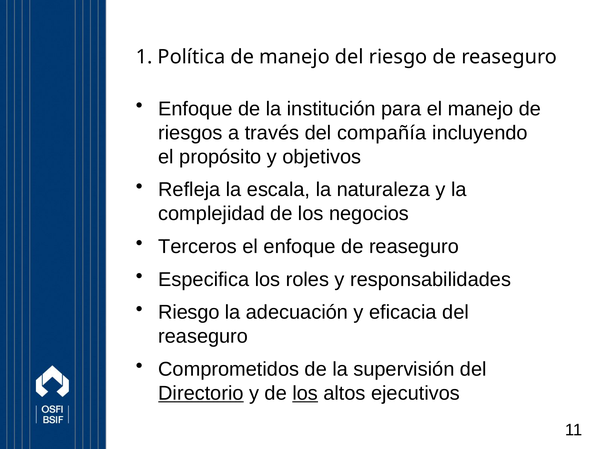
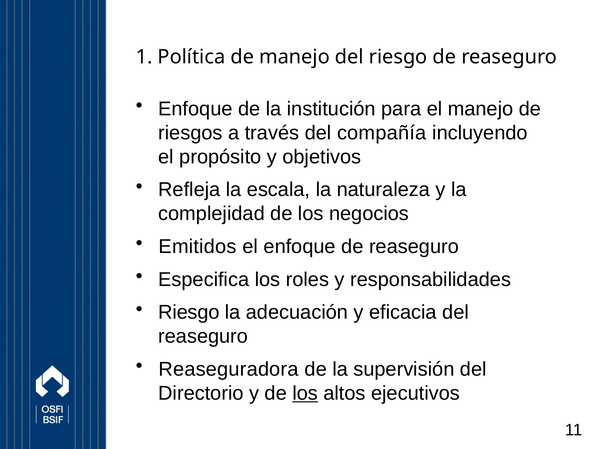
Terceros: Terceros -> Emitidos (197, 247)
Comprometidos: Comprometidos -> Reaseguradora (229, 369)
Directorio underline: present -> none (201, 393)
